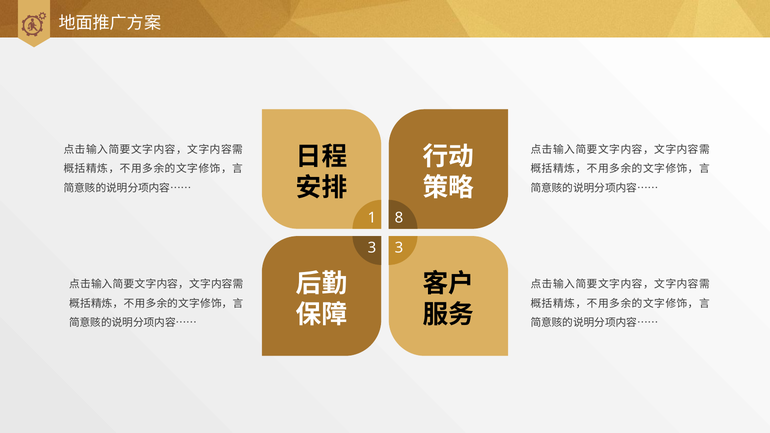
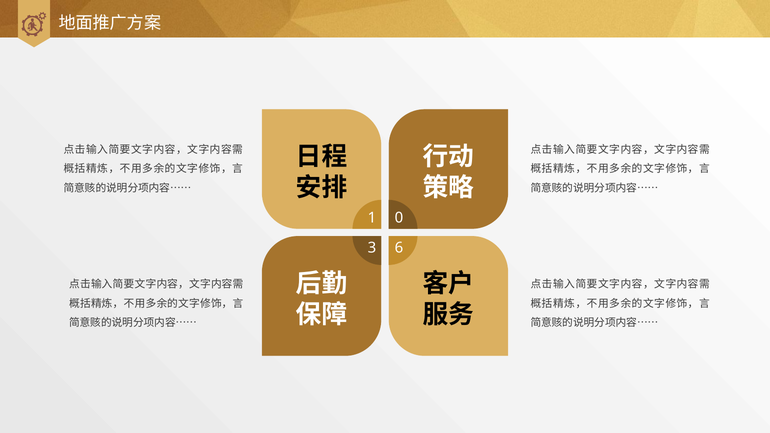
8: 8 -> 0 (399, 218)
3 3: 3 -> 6 (399, 248)
